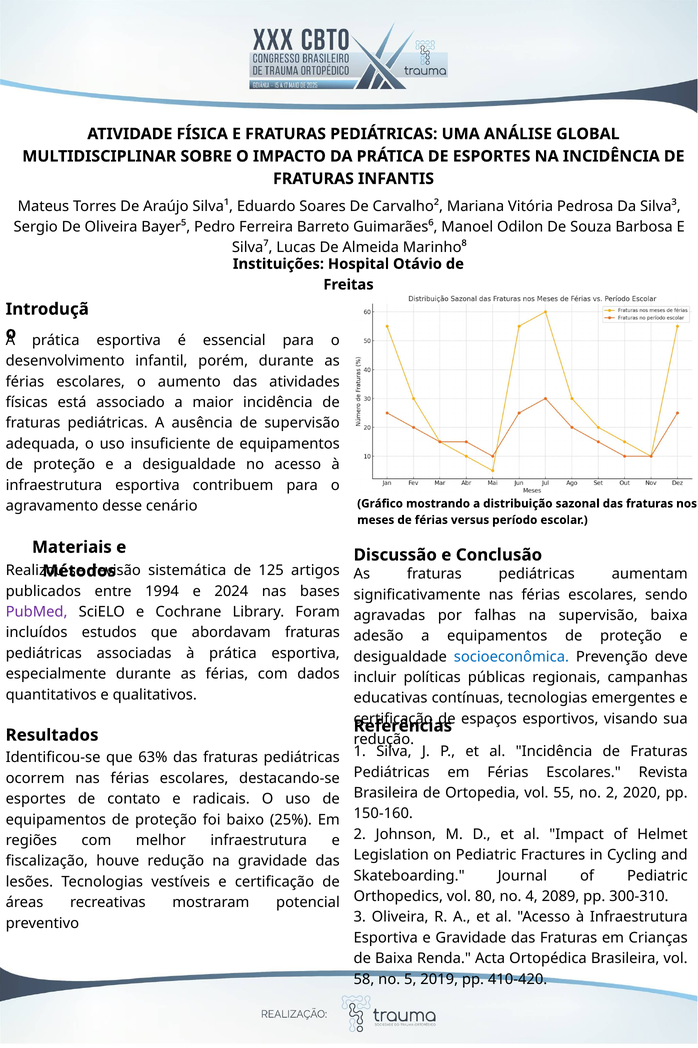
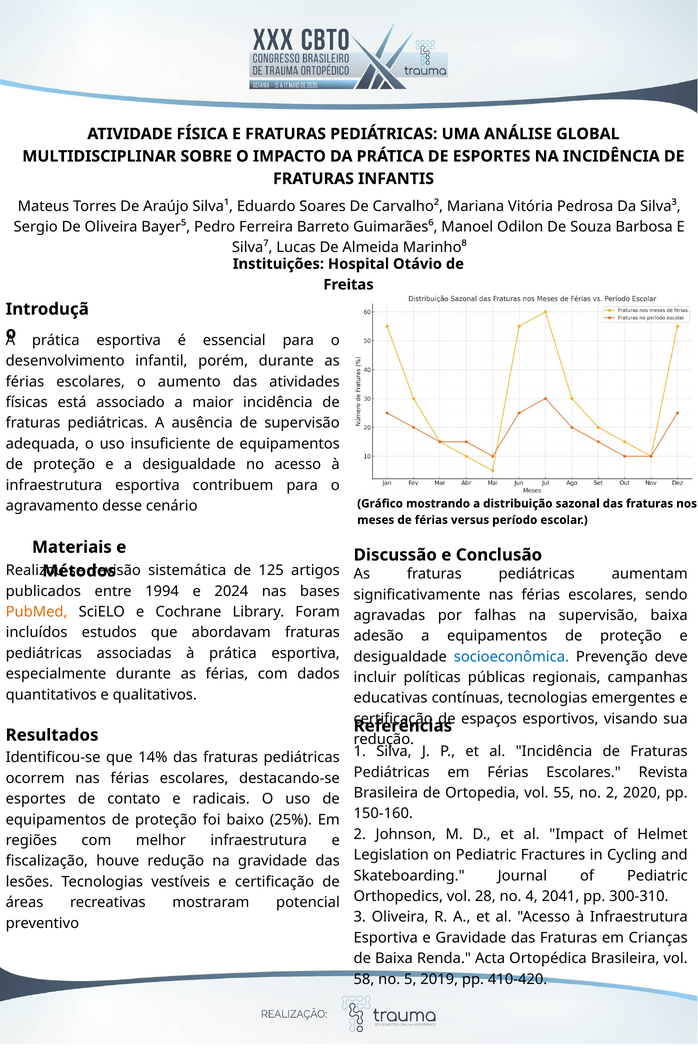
PubMed colour: purple -> orange (37, 611)
63%: 63% -> 14% (153, 757)
80: 80 -> 28 (485, 896)
2089: 2089 -> 2041 (561, 896)
